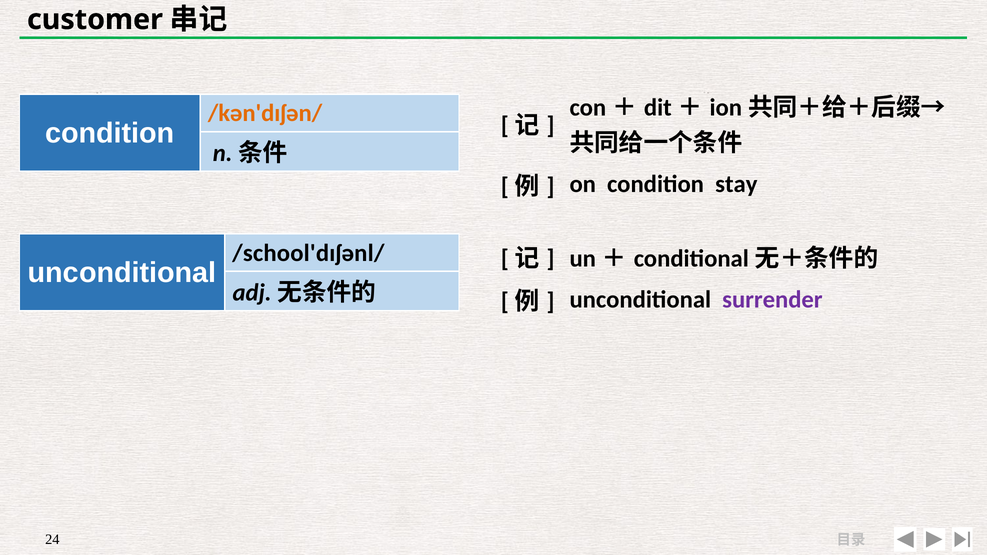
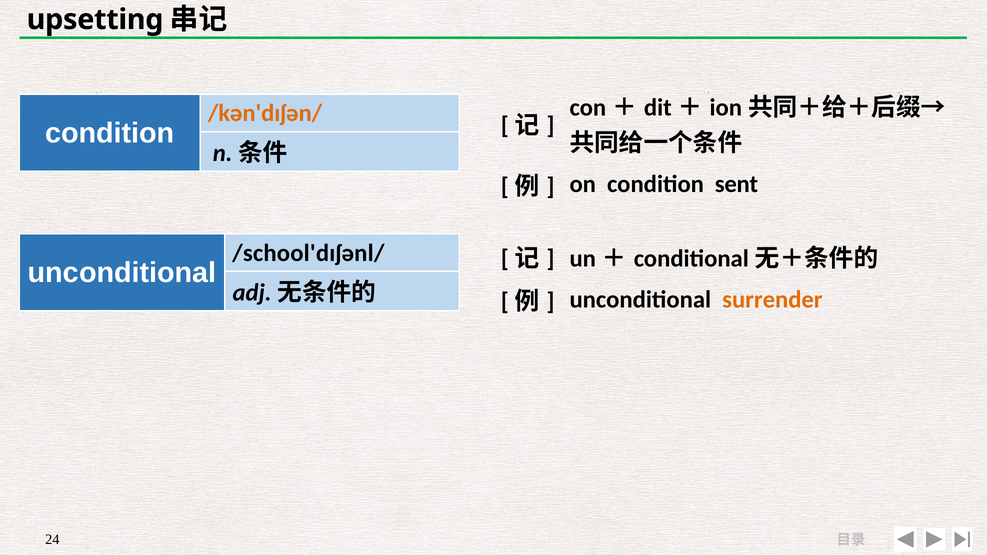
customer: customer -> upsetting (95, 20)
stay: stay -> sent (736, 184)
surrender colour: purple -> orange (772, 299)
